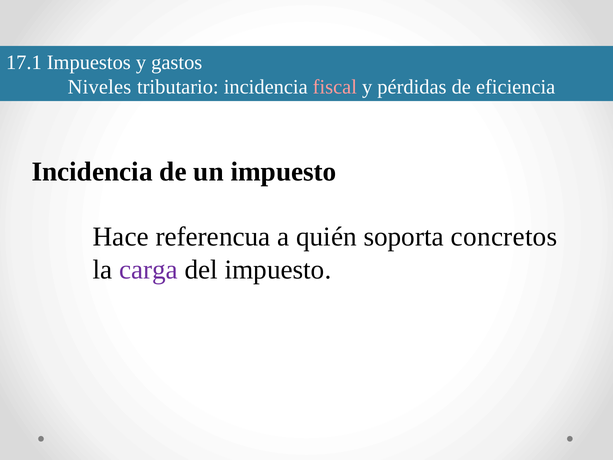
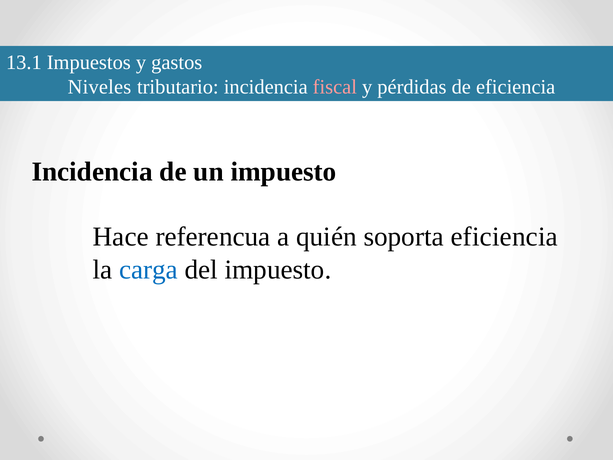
17.1: 17.1 -> 13.1 (24, 63)
soporta concretos: concretos -> eficiencia (504, 237)
carga colour: purple -> blue (149, 270)
